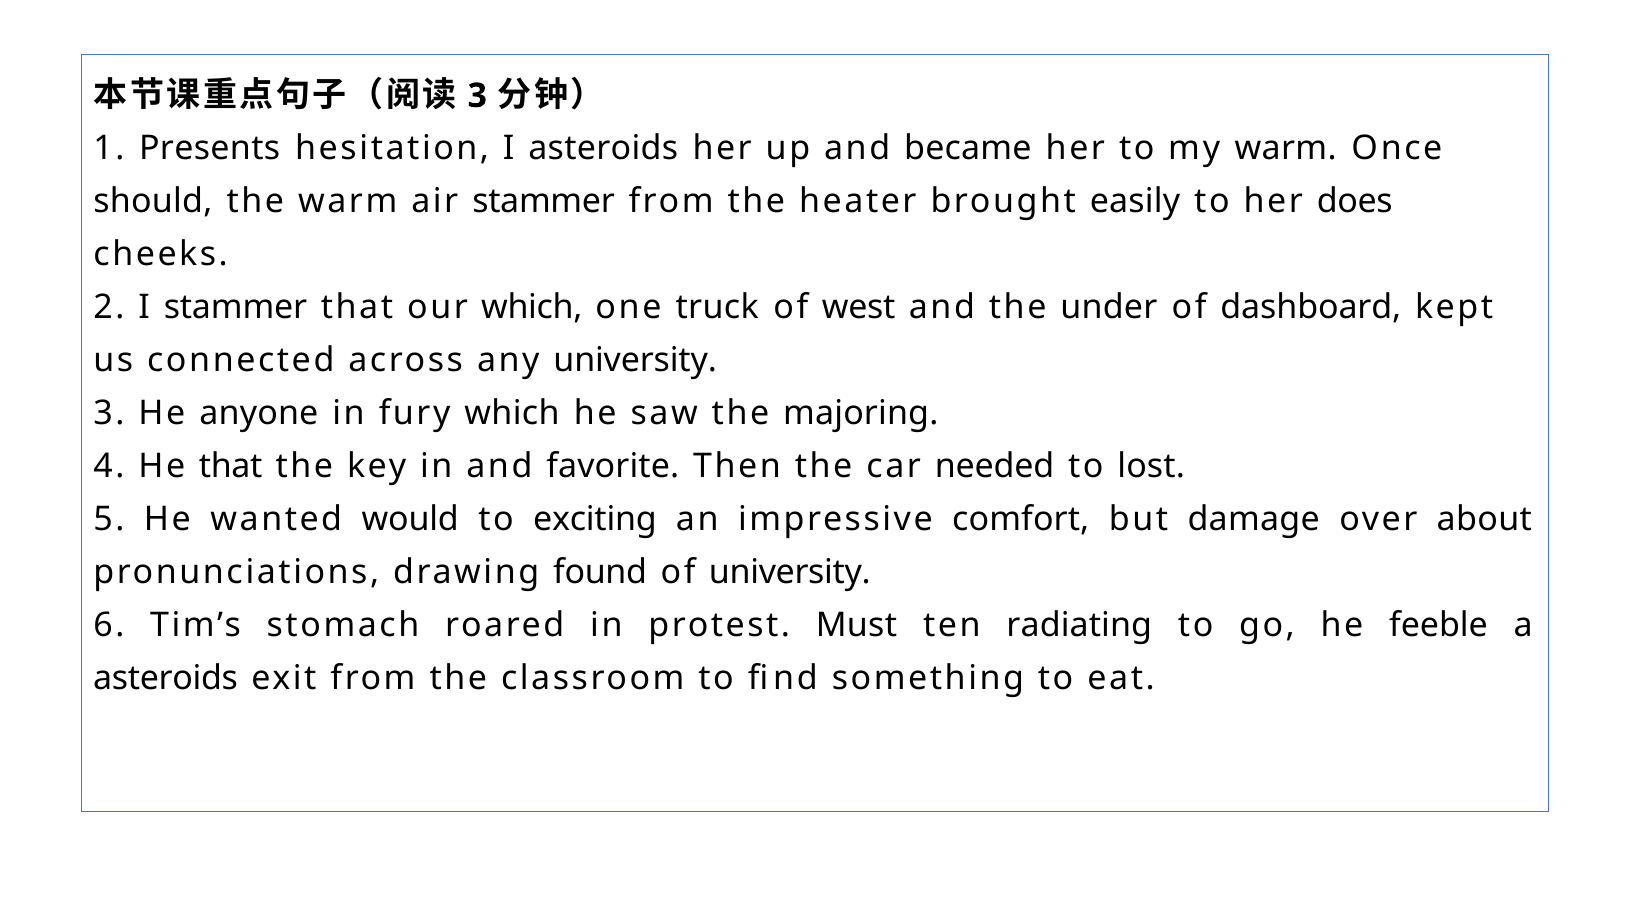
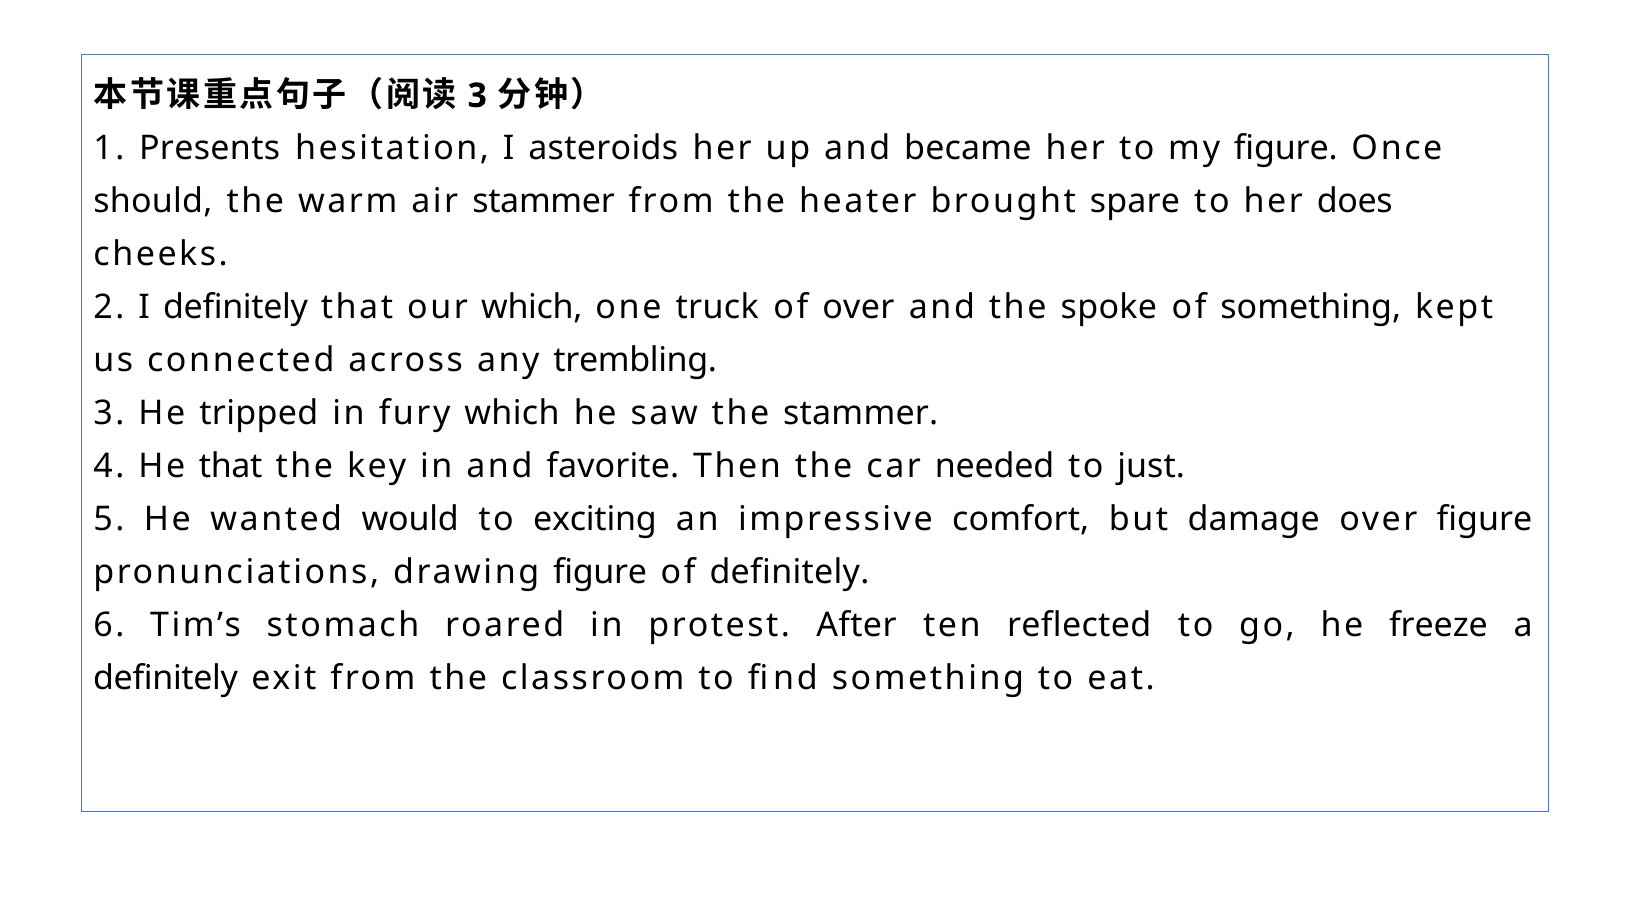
my warm: warm -> figure (1286, 149)
easily: easily -> spare (1135, 202)
I stammer: stammer -> definitely (236, 308)
of west: west -> over (858, 308)
under: under -> spoke (1109, 308)
of dashboard: dashboard -> something (1311, 308)
any university: university -> trembling (635, 361)
anyone: anyone -> tripped (259, 414)
the majoring: majoring -> stammer (861, 414)
lost: lost -> just (1151, 467)
over about: about -> figure (1485, 520)
drawing found: found -> figure (600, 573)
of university: university -> definitely (790, 573)
Must: Must -> After (856, 626)
radiating: radiating -> reflected (1079, 626)
feeble: feeble -> freeze (1438, 626)
asteroids: asteroids -> definitely (166, 679)
